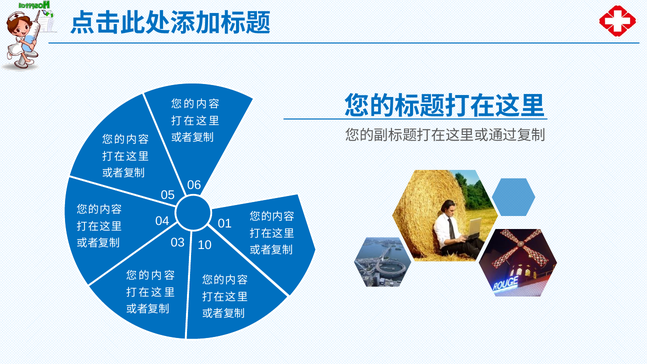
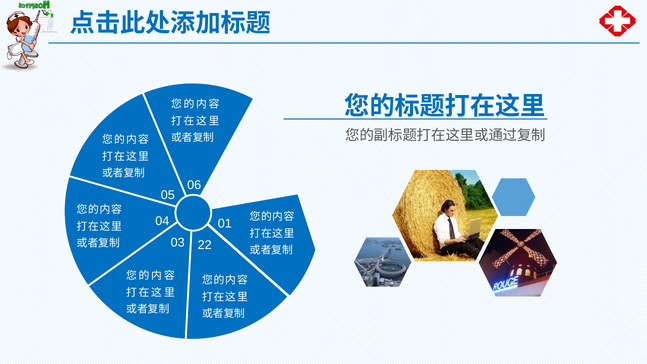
10: 10 -> 22 (205, 245)
